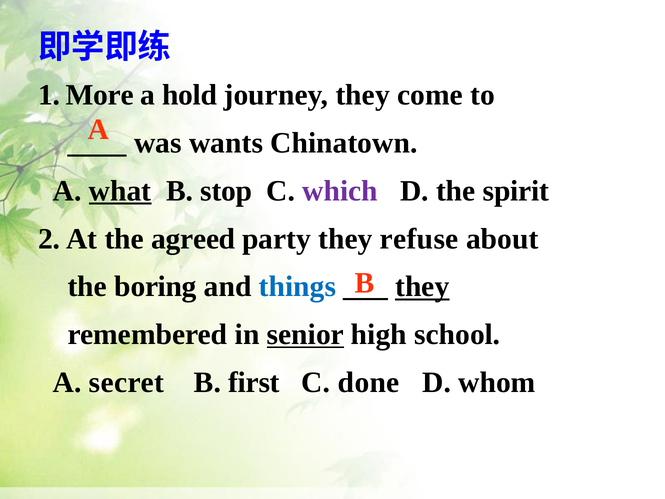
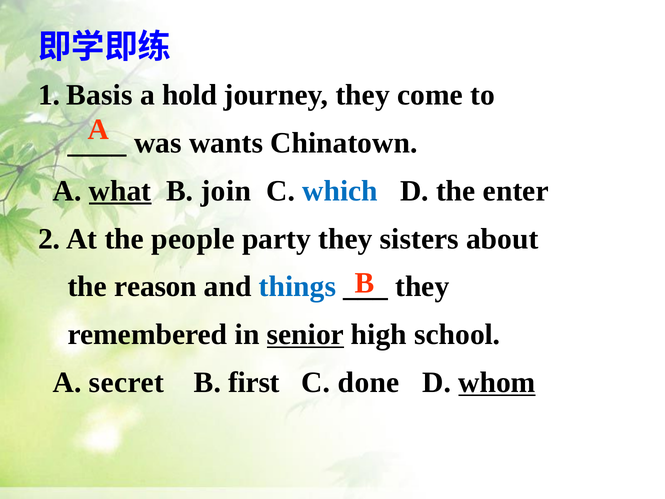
More: More -> Basis (99, 95)
stop: stop -> join (226, 191)
which colour: purple -> blue (340, 191)
spirit: spirit -> enter (516, 191)
agreed: agreed -> people (193, 239)
refuse: refuse -> sisters (419, 239)
boring: boring -> reason (156, 287)
they underline: present -> none (422, 287)
whom underline: none -> present (497, 382)
